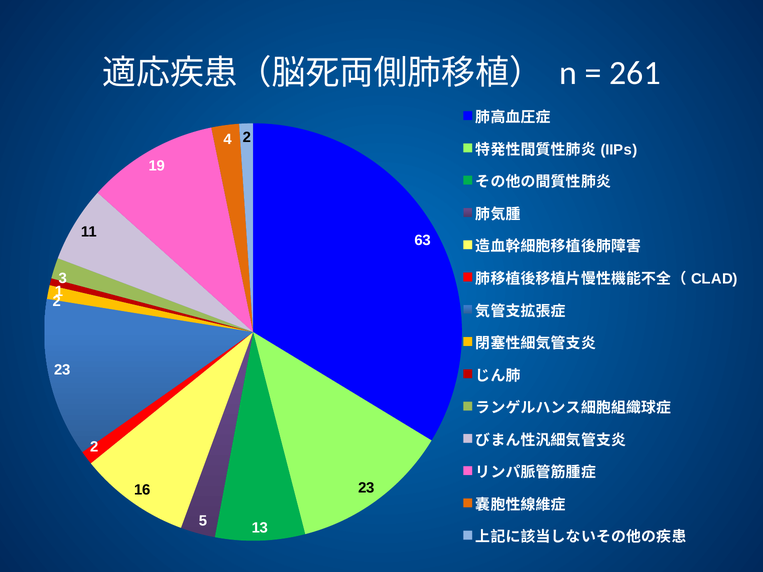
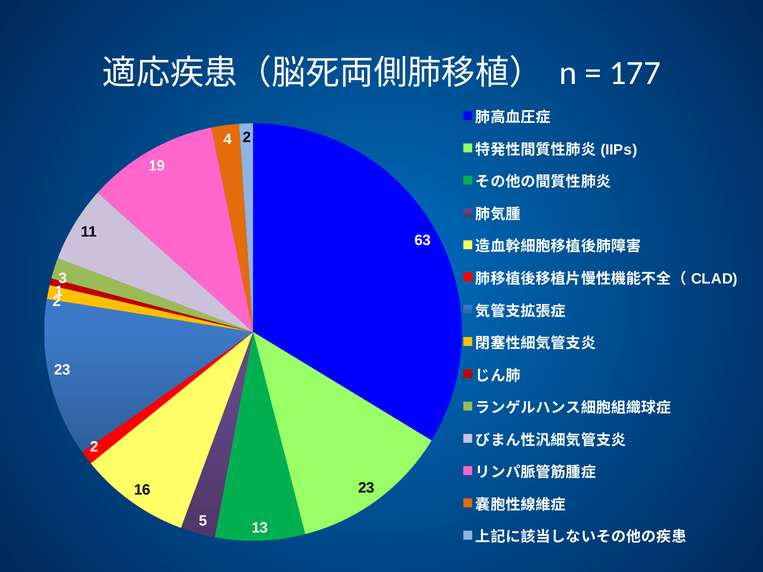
261: 261 -> 177 (635, 73)
